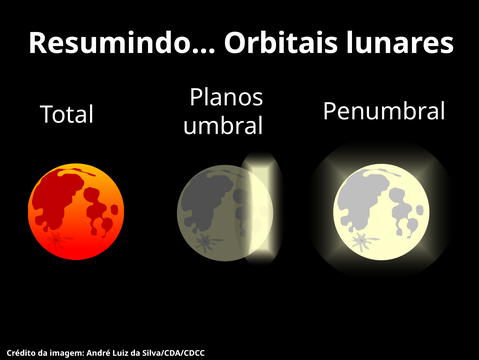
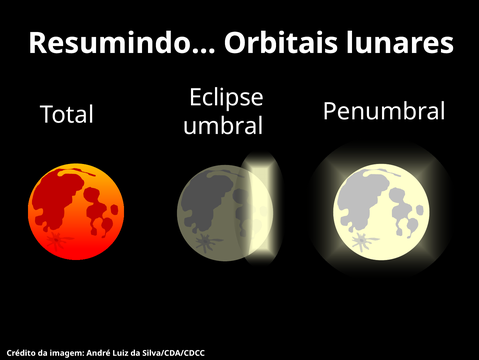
Planos: Planos -> Eclipse (226, 97)
